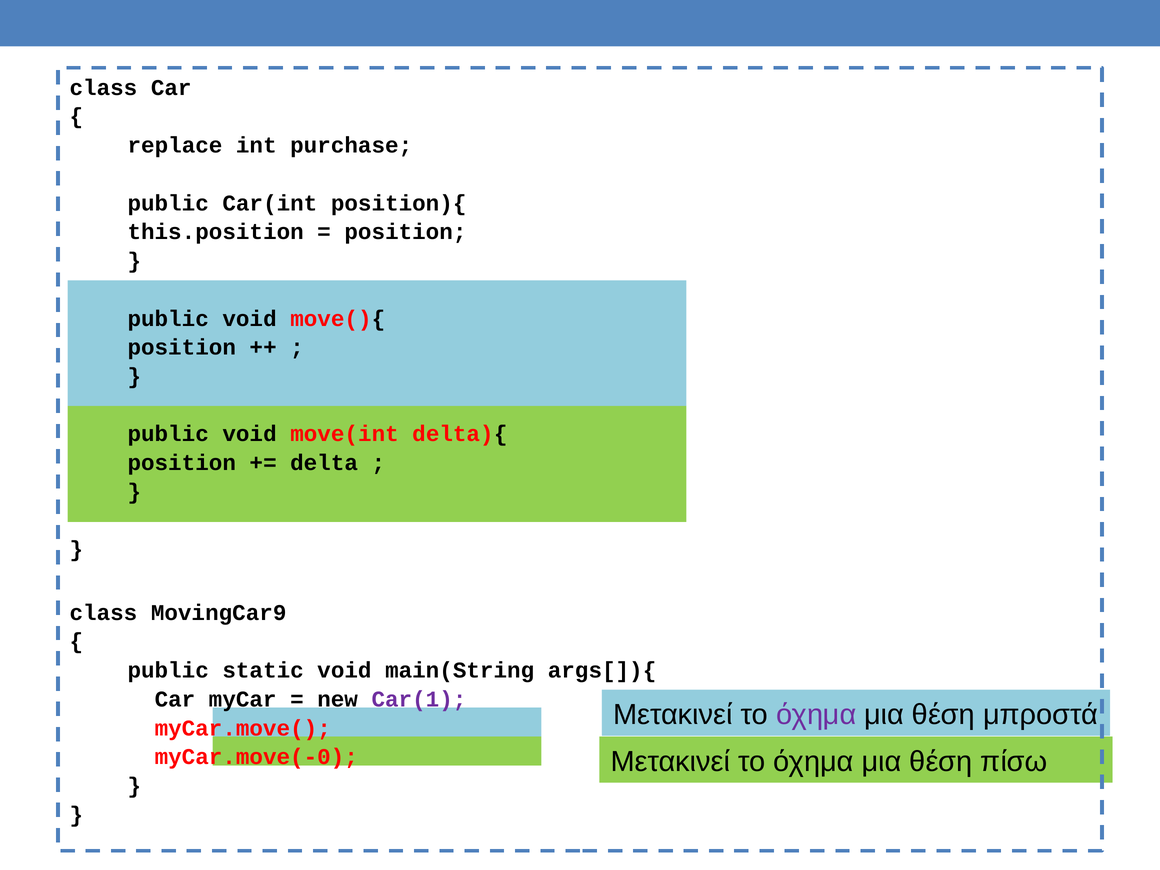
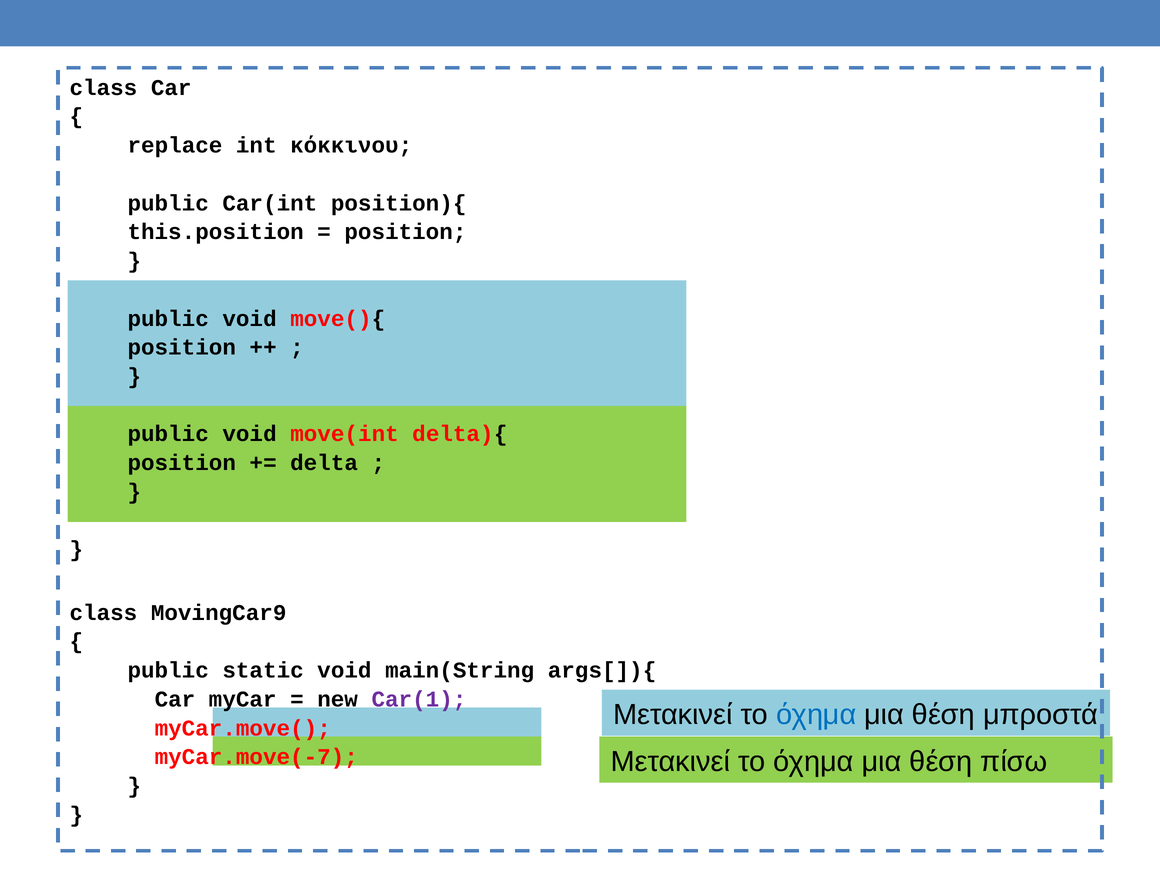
purchase: purchase -> κόκκινου (351, 145)
όχημα colour: purple -> blue (816, 715)
myCar.move(-0: myCar.move(-0 -> myCar.move(-7 (256, 757)
